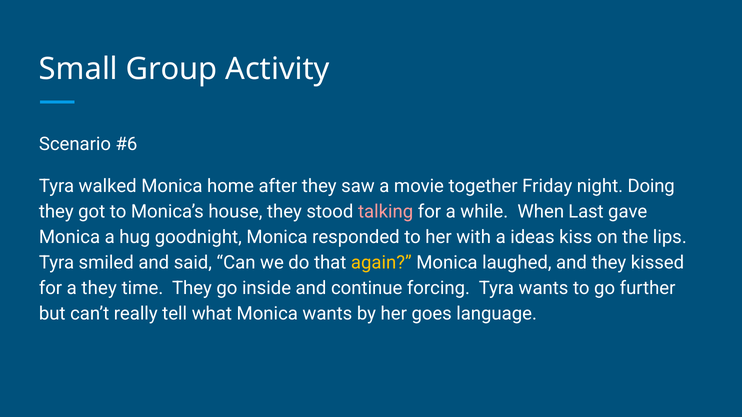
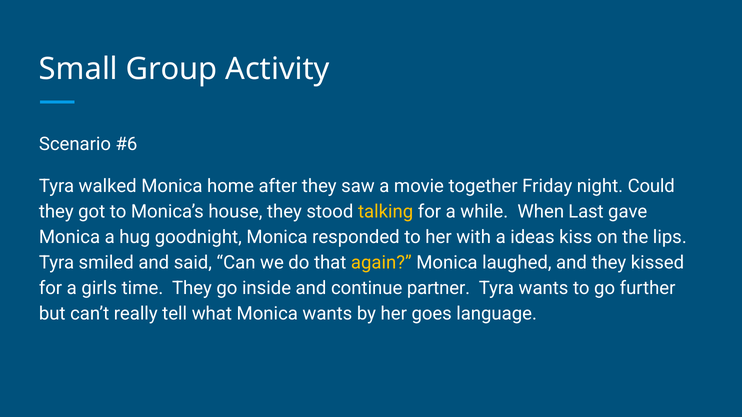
Doing: Doing -> Could (651, 186)
talking colour: pink -> yellow (386, 212)
a they: they -> girls (99, 288)
forcing: forcing -> partner (438, 288)
